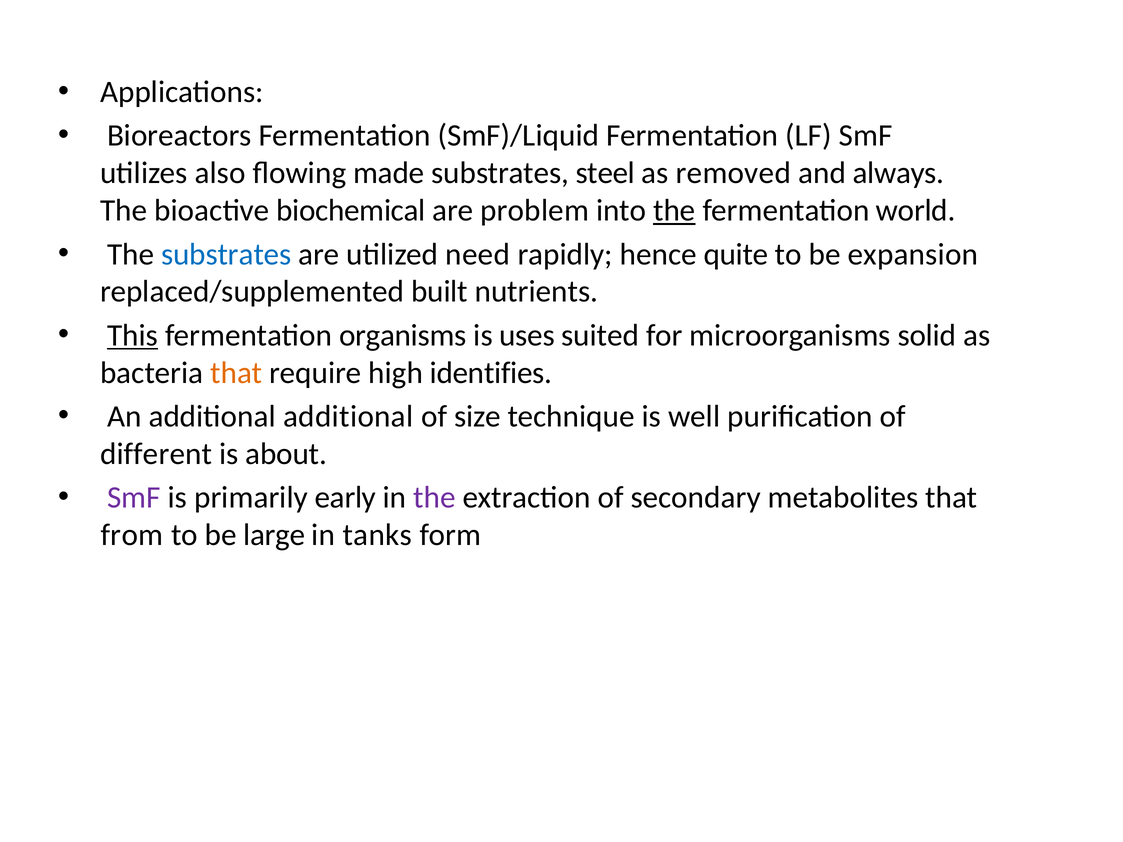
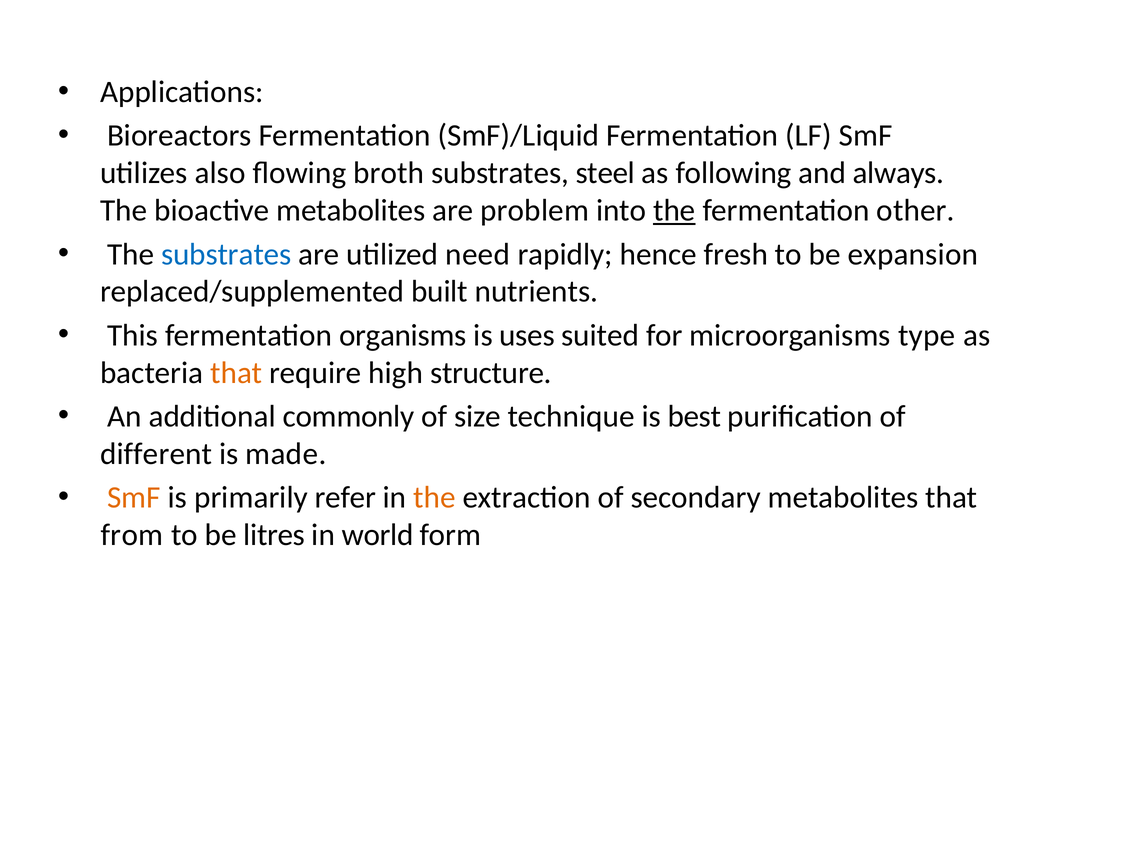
made: made -> broth (389, 173)
removed: removed -> following (734, 173)
bioactive biochemical: biochemical -> metabolites (351, 211)
world: world -> other (915, 211)
quite: quite -> fresh (736, 254)
This underline: present -> none (133, 335)
solid: solid -> type (927, 335)
identifies: identifies -> structure (491, 373)
additional additional: additional -> commonly (349, 417)
well: well -> best (694, 417)
about: about -> made (286, 454)
SmF colour: purple -> orange (134, 498)
early: early -> refer (345, 498)
the colour: purple -> orange (434, 498)
large: large -> litres (274, 535)
tanks: tanks -> world (378, 535)
